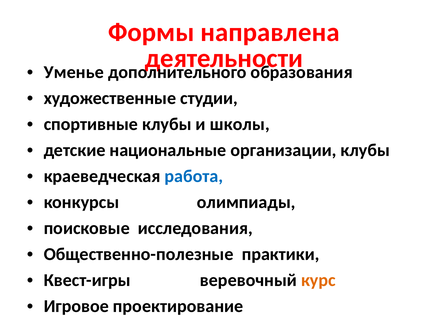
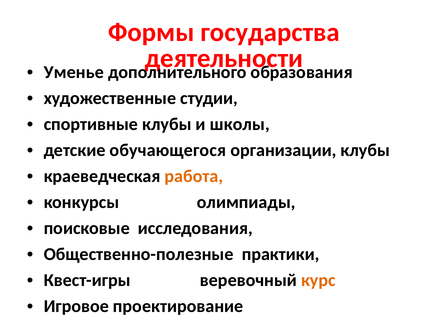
направлена: направлена -> государства (270, 32)
национальные: национальные -> обучающегося (168, 150)
работа colour: blue -> orange (194, 176)
